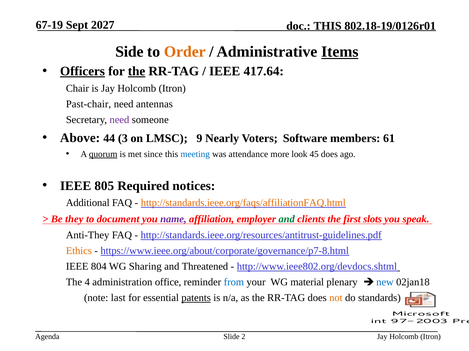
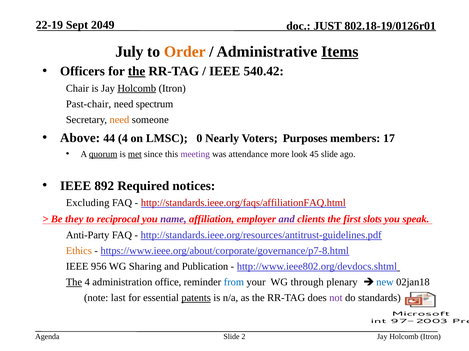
67-19: 67-19 -> 22-19 (49, 25)
2027: 2027 -> 2049 (103, 25)
THIS: THIS -> JUST (328, 26)
Side: Side -> July (129, 52)
Officers underline: present -> none (82, 71)
417.64: 417.64 -> 540.42 (264, 71)
Holcomb underline: none -> present (137, 89)
antennas: antennas -> spectrum (155, 104)
need colour: purple -> orange (119, 120)
44 3: 3 -> 4 (123, 139)
9: 9 -> 0 (199, 139)
Software: Software -> Purposes (305, 139)
61: 61 -> 17 (389, 139)
met underline: none -> present (135, 154)
meeting colour: blue -> purple (195, 154)
45 does: does -> slide (329, 154)
805: 805 -> 892 (104, 186)
Additional: Additional -> Excluding (88, 203)
http://standards.ieee.org/faqs/affiliationFAQ.html colour: orange -> red (243, 203)
document: document -> reciprocal (118, 220)
and colour: green -> purple (287, 220)
Anti-They: Anti-They -> Anti-Party (88, 235)
804: 804 -> 956 (99, 267)
Threatened: Threatened -> Publication (205, 267)
The underline: none -> present (74, 283)
material: material -> through (307, 283)
not colour: orange -> purple (336, 298)
